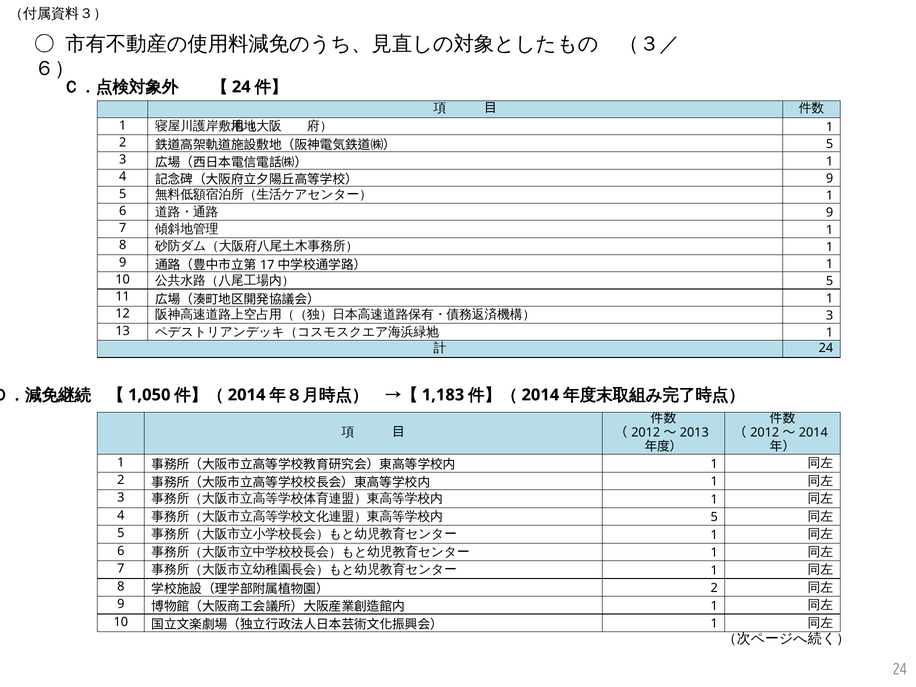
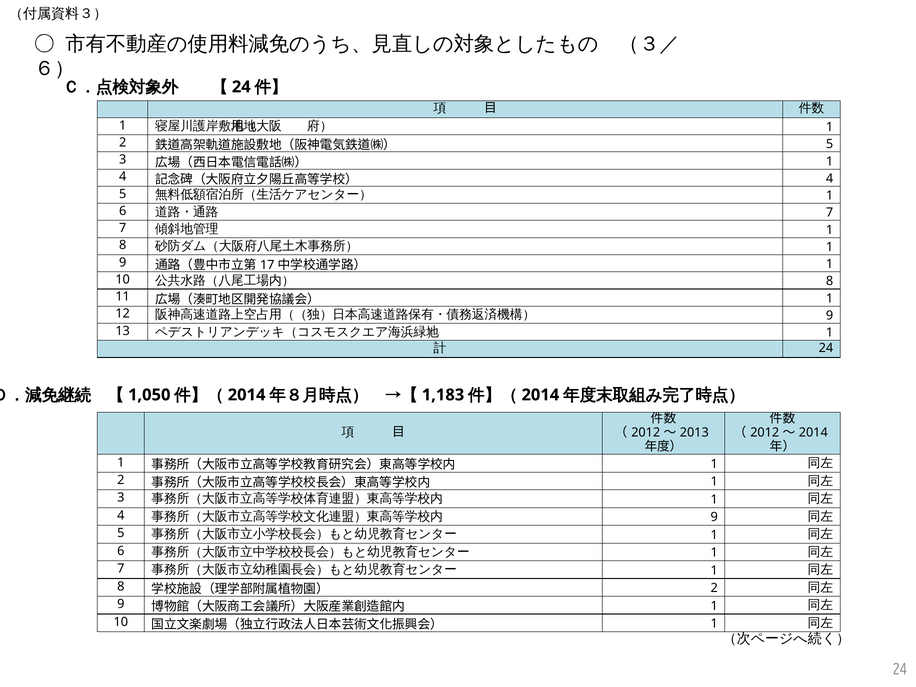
9: 9 -> 4 (830, 178)
9: 9 -> 7 (830, 213)
5: 5 -> 8 (830, 281)
3: 3 -> 9 (830, 316)
5: 5 -> 9 (714, 517)
